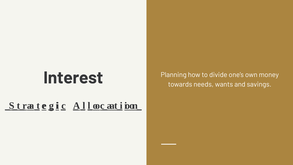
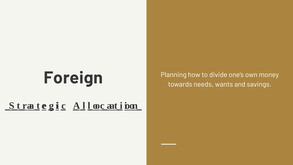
Interest: Interest -> Foreign (73, 78)
